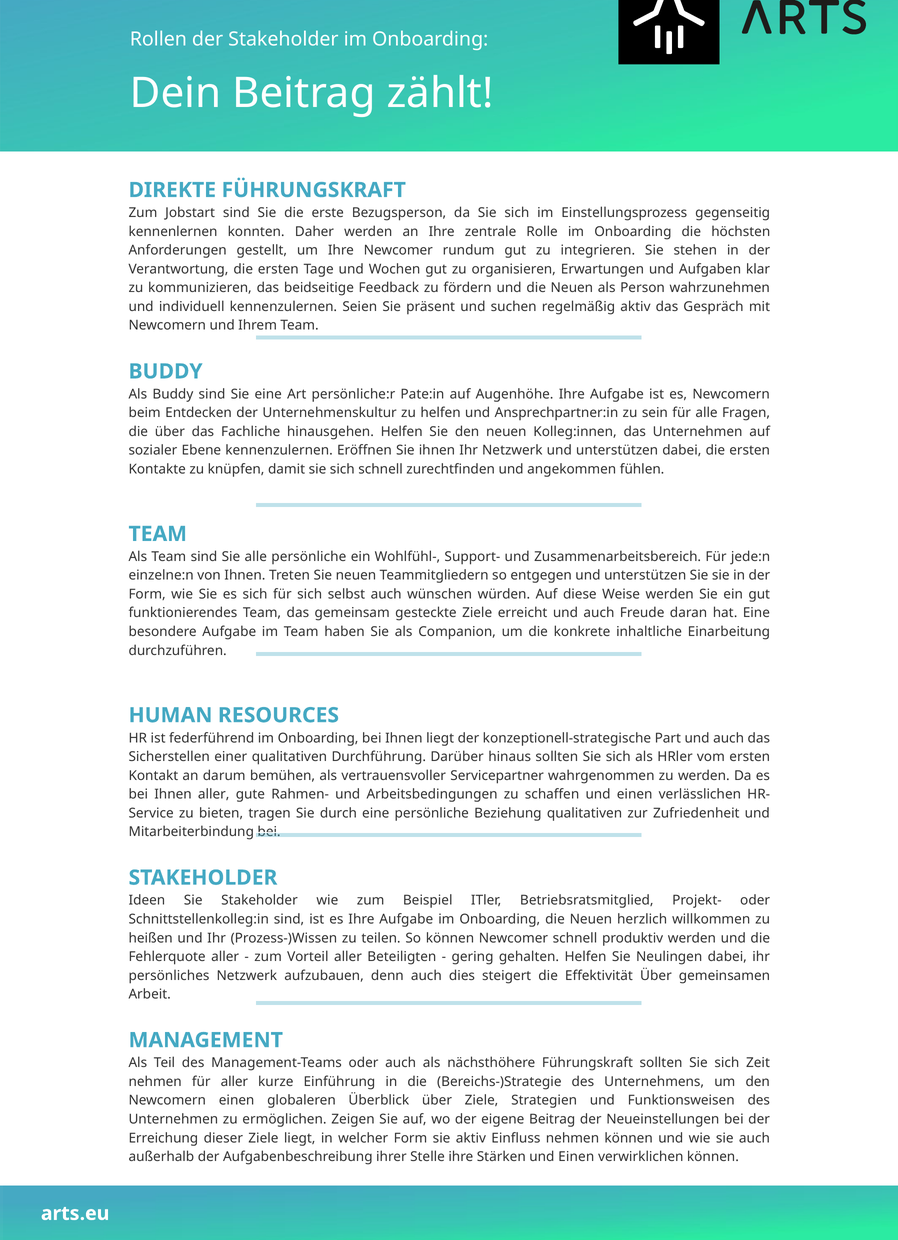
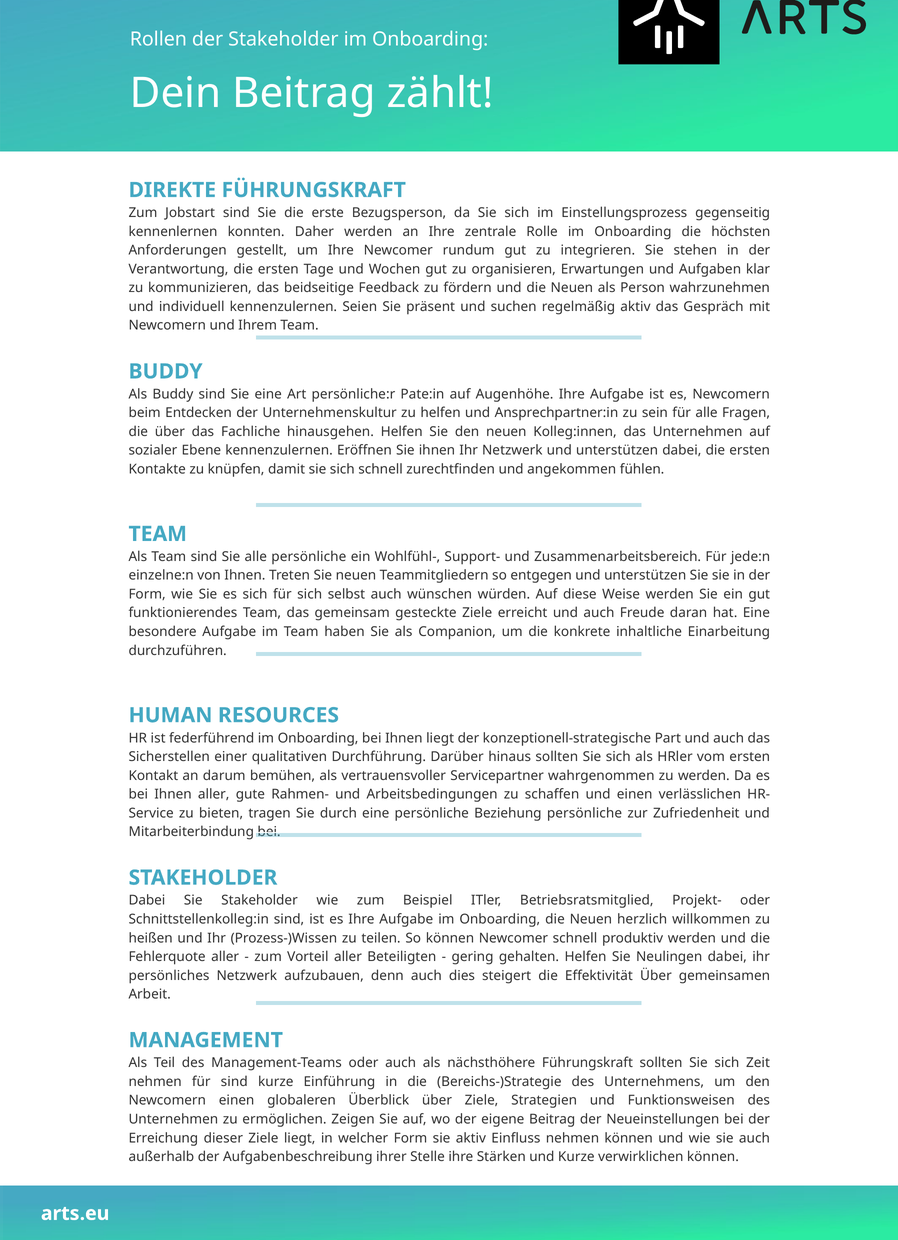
Beziehung qualitativen: qualitativen -> persönliche (584, 813)
Ideen: Ideen -> Dabei (147, 901)
für aller: aller -> sind (234, 1082)
Stärken und Einen: Einen -> Kurze (576, 1157)
